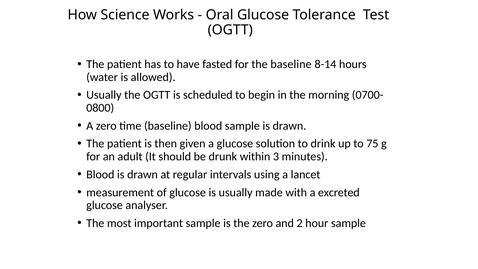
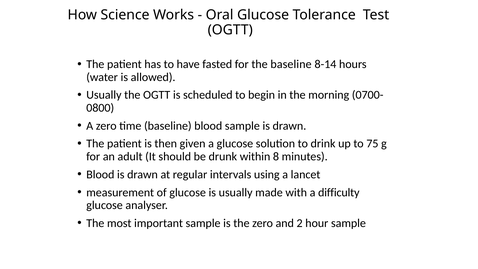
3: 3 -> 8 (276, 157)
excreted: excreted -> difficulty (339, 192)
